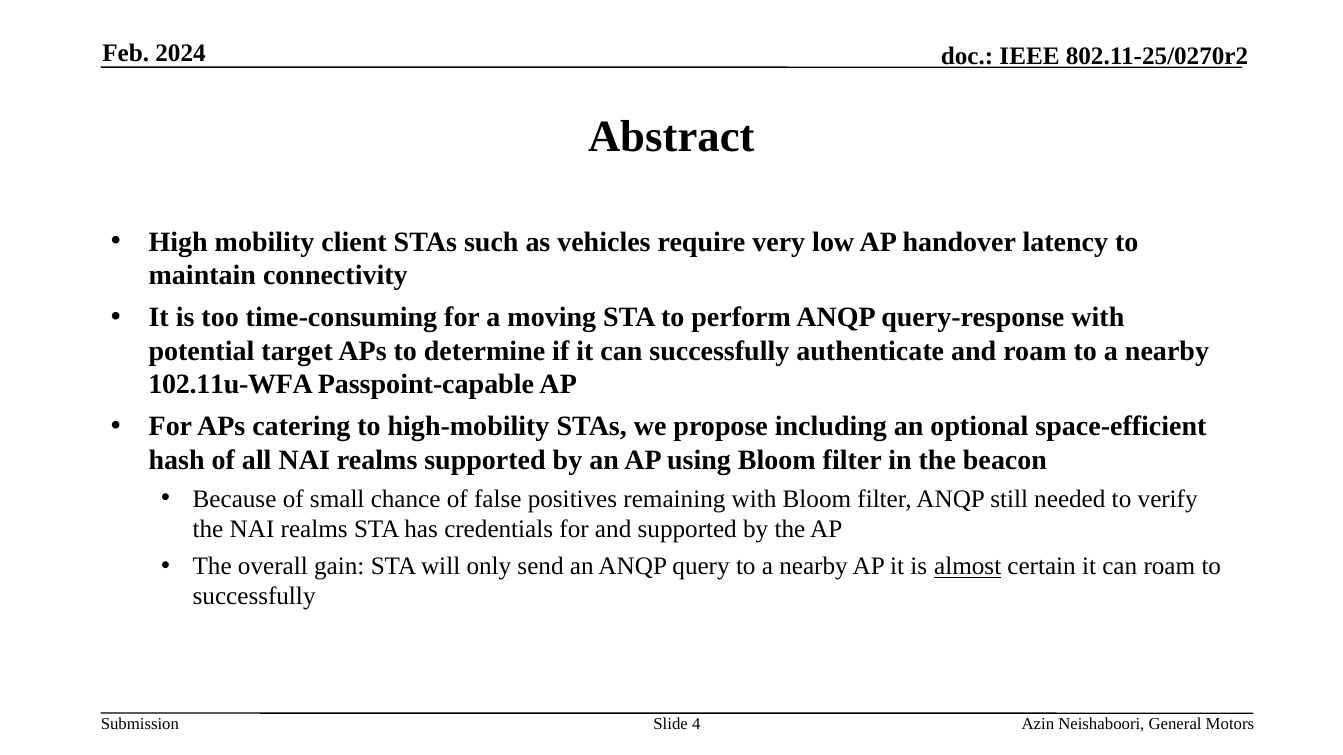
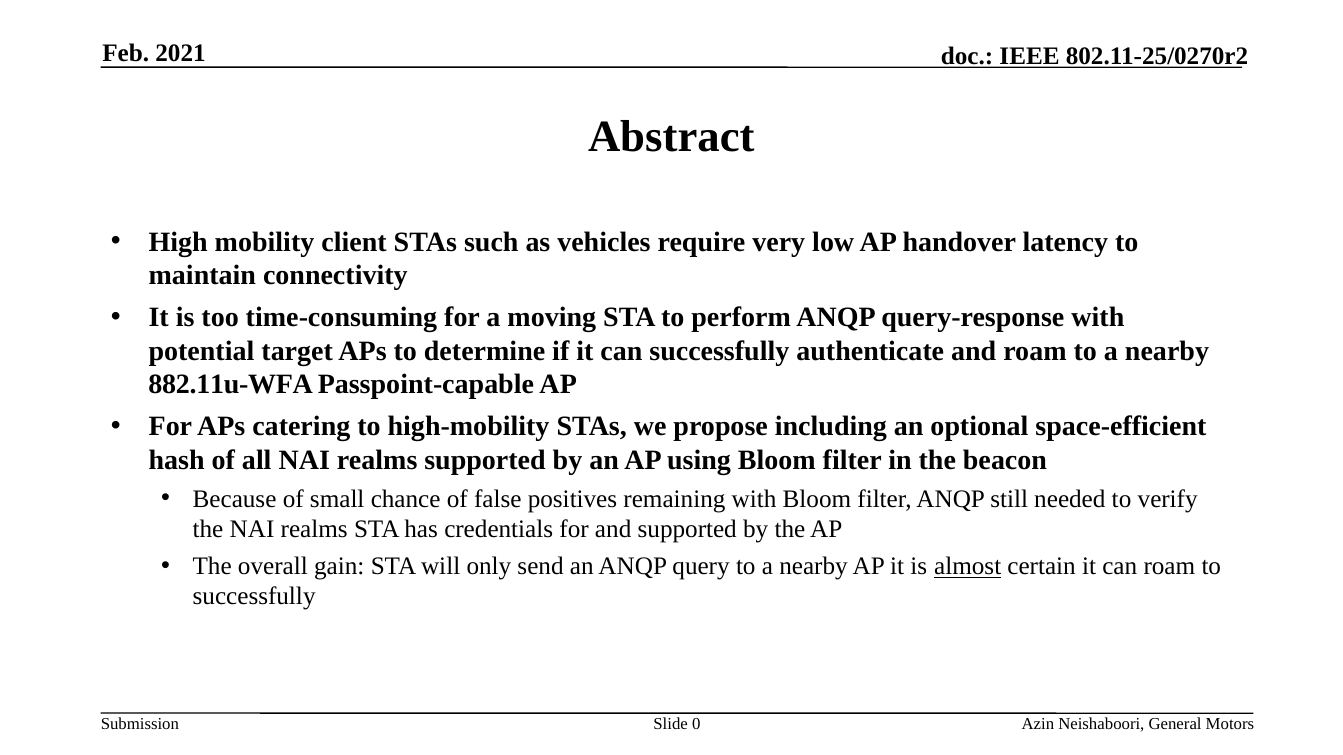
2024: 2024 -> 2021 (181, 53)
102.11u-WFA: 102.11u-WFA -> 882.11u-WFA (231, 385)
4: 4 -> 0 (696, 725)
